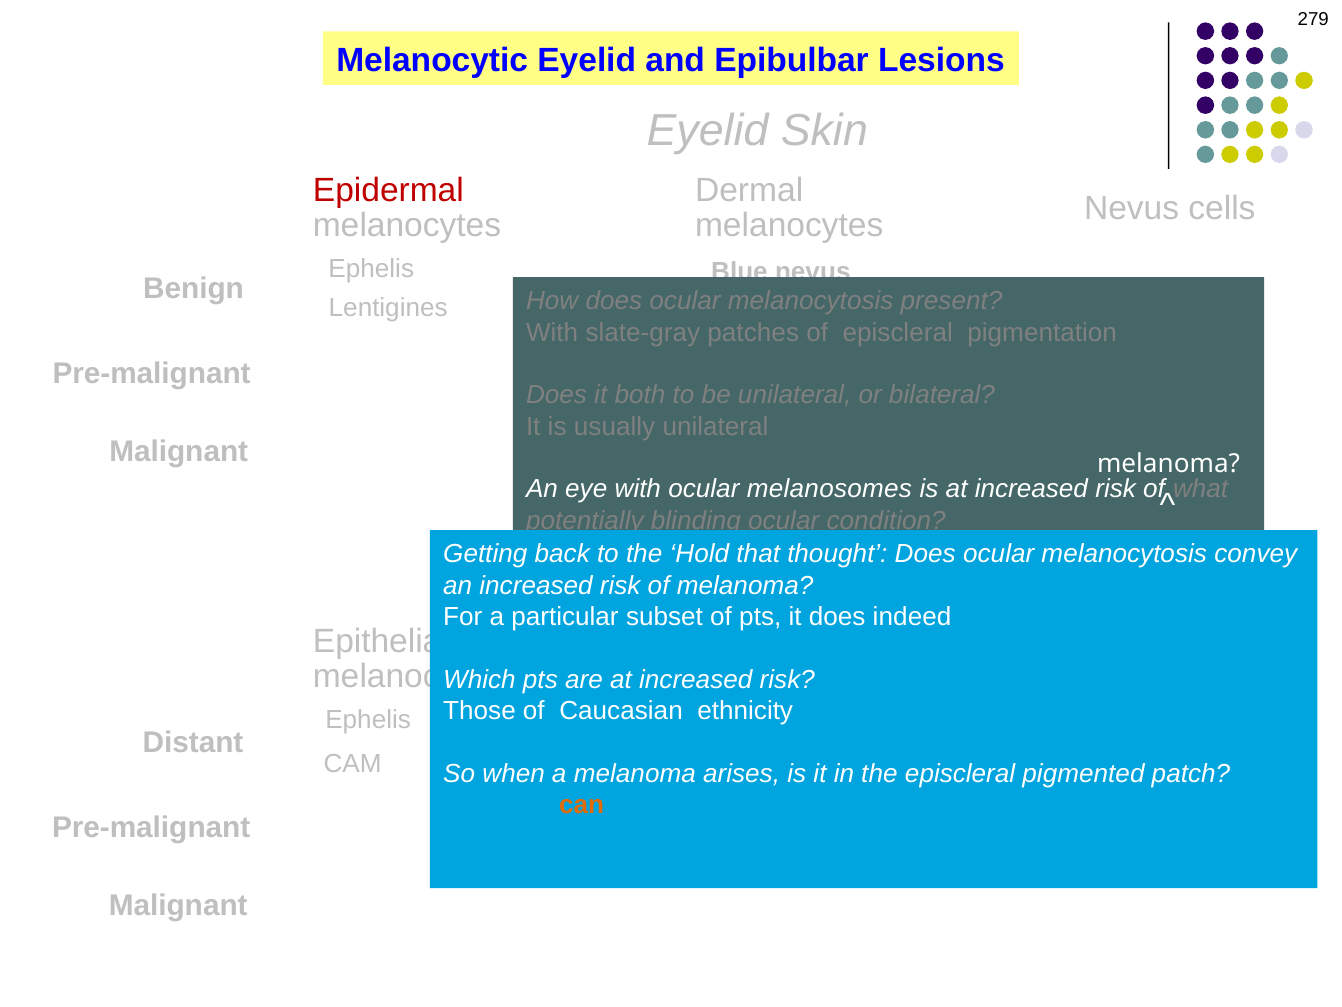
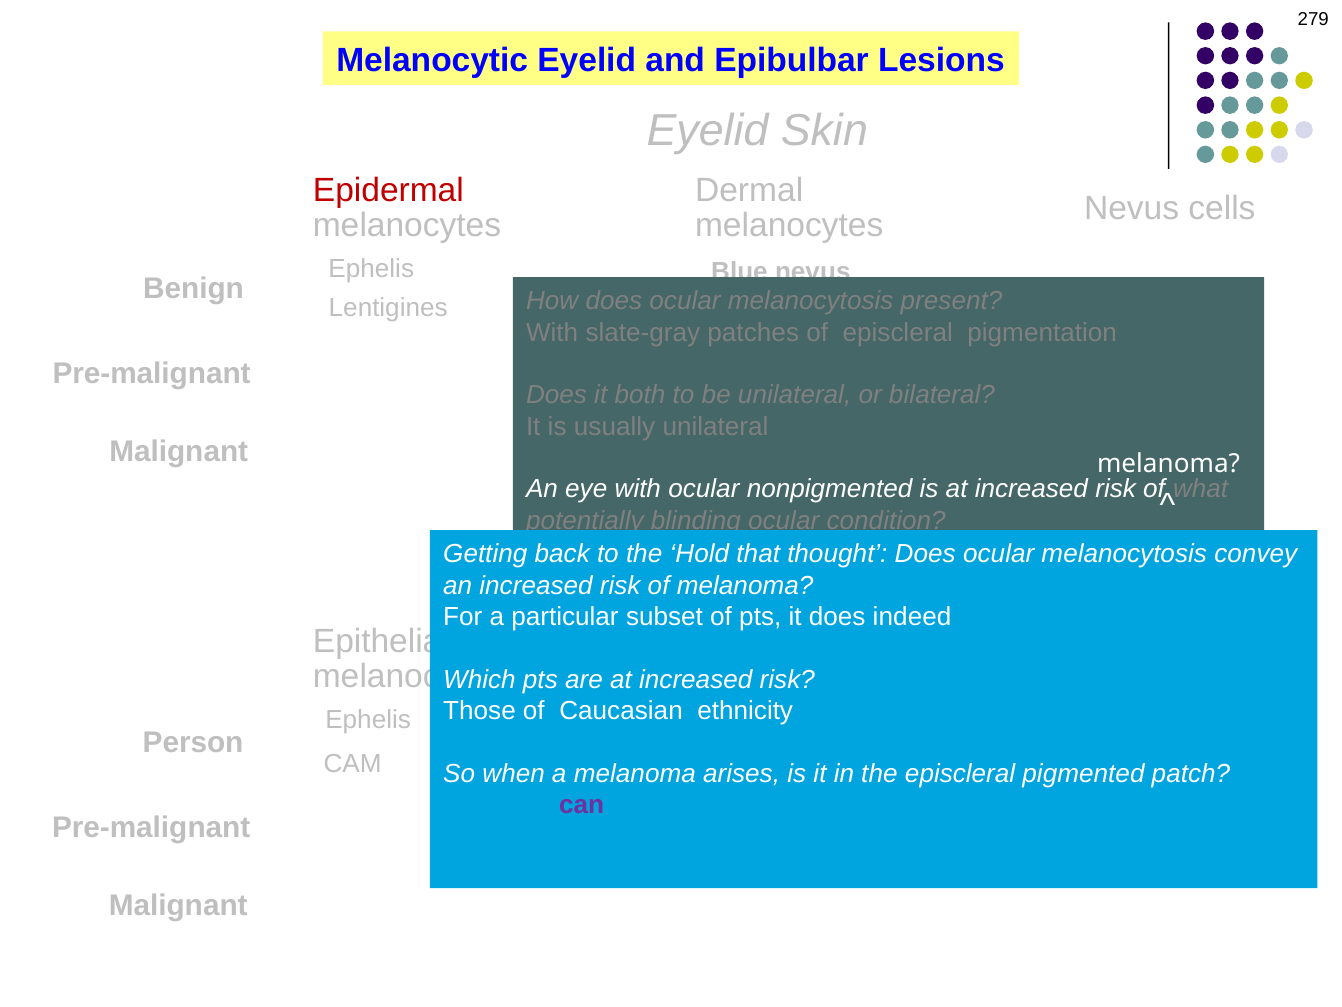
melanosomes: melanosomes -> nonpigmented (830, 489)
Distant: Distant -> Person (193, 742)
can colour: orange -> purple (582, 805)
